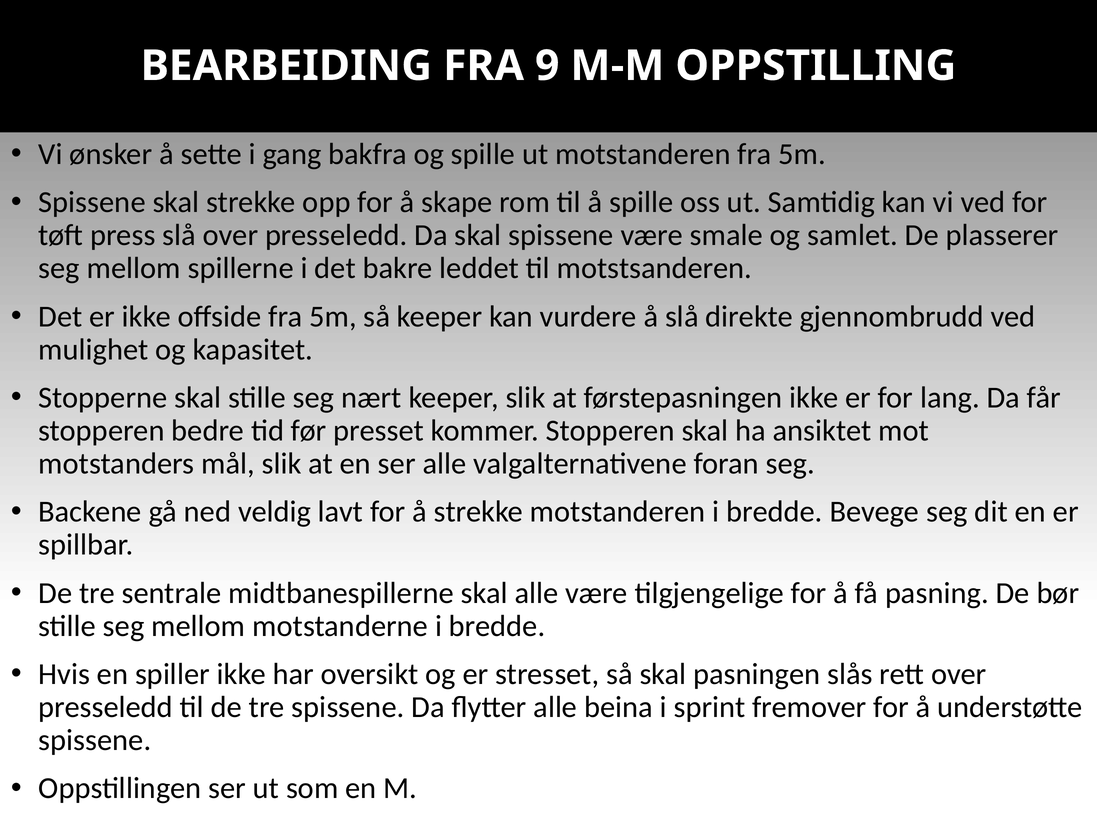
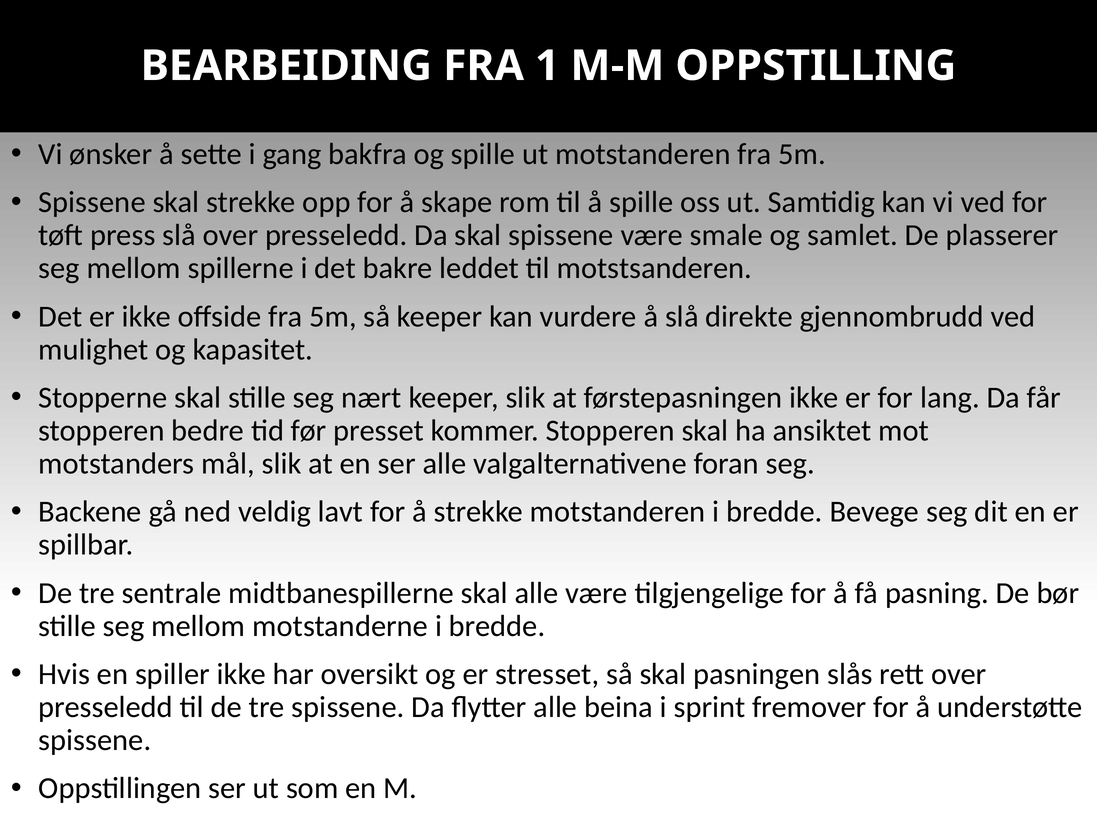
9: 9 -> 1 (547, 66)
